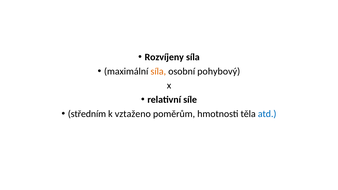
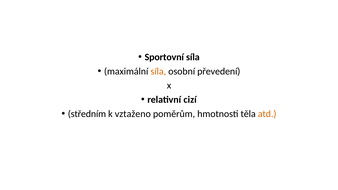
Rozvíjeny: Rozvíjeny -> Sportovní (164, 57)
pohybový: pohybový -> převedení (219, 71)
síle: síle -> cizí (190, 100)
atd colour: blue -> orange (267, 114)
